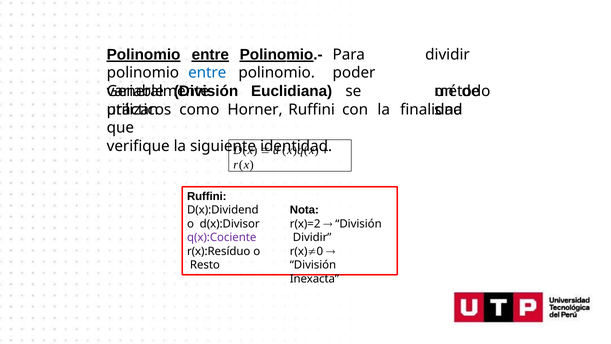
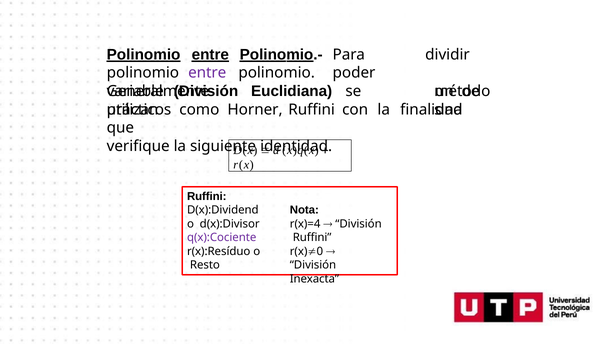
entre colour: blue -> purple (207, 73)
r(x)=2: r(x)=2 -> r(x)=4 (305, 224)
Dividir: Dividir -> Ruffini (312, 237)
